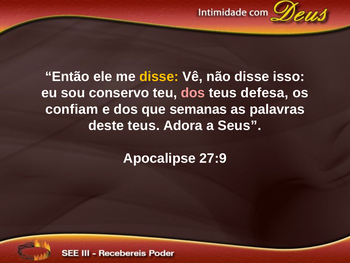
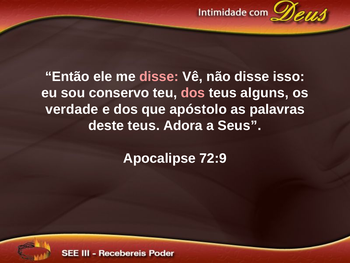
disse colour: yellow -> pink (159, 76)
defesa: defesa -> alguns (265, 93)
confiam: confiam -> verdade (72, 109)
semanas: semanas -> apóstolo (198, 109)
27:9: 27:9 -> 72:9 (213, 158)
